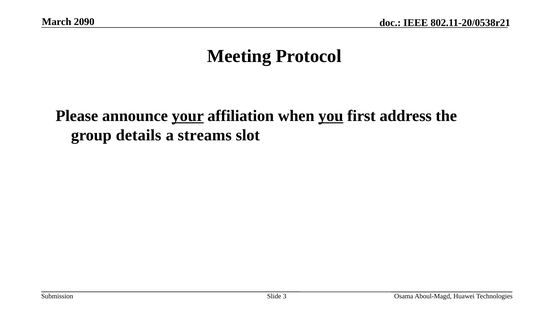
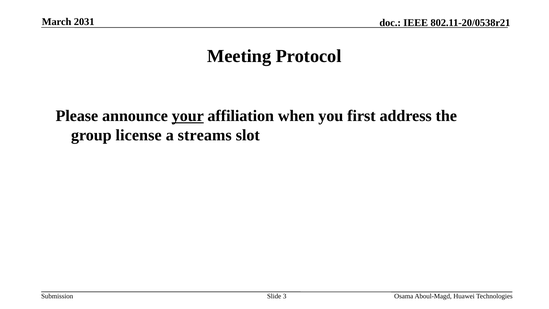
2090: 2090 -> 2031 (84, 22)
you underline: present -> none (331, 116)
details: details -> license (139, 135)
